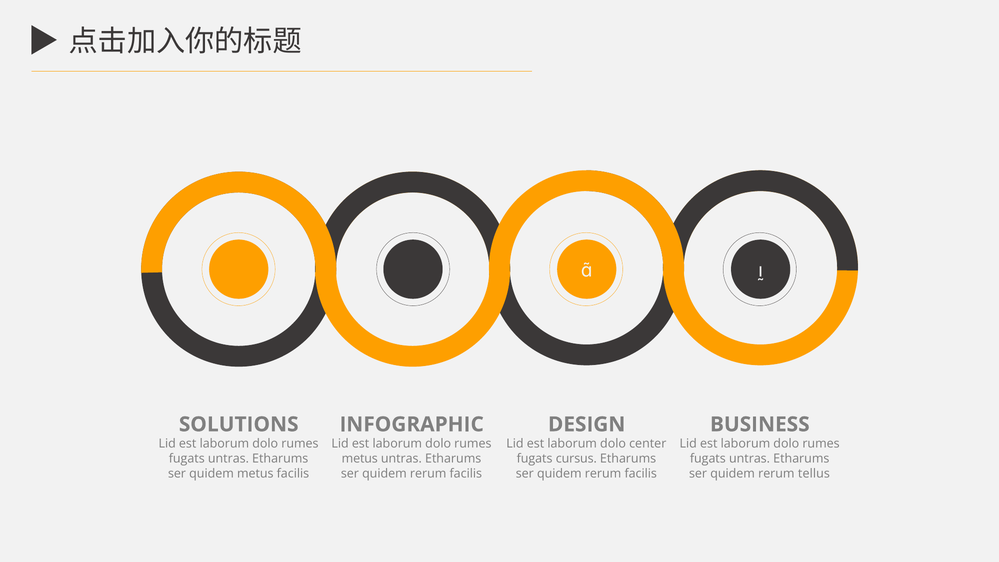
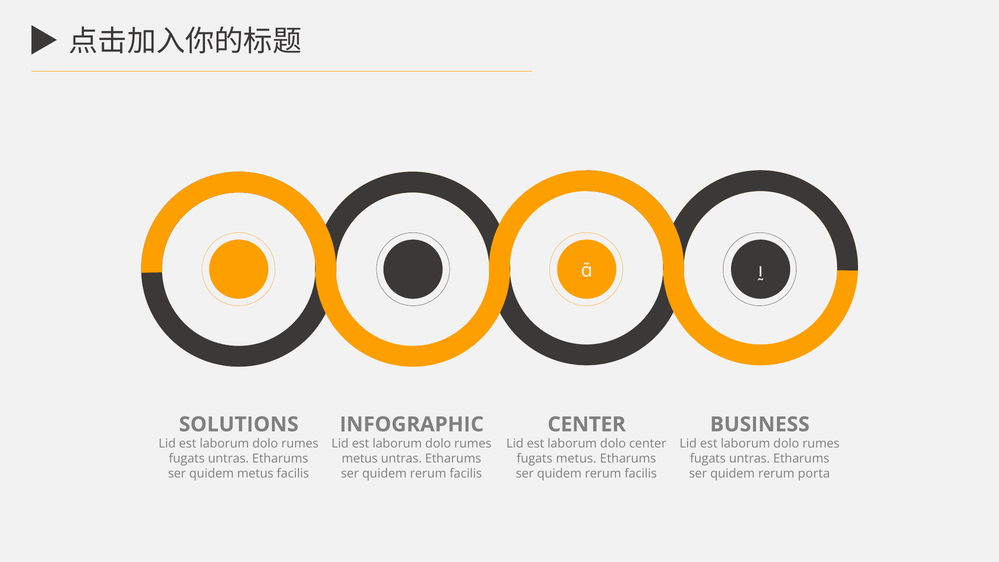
DESIGN: DESIGN -> CENTER (587, 425)
fugats cursus: cursus -> metus (576, 459)
tellus: tellus -> porta (814, 474)
